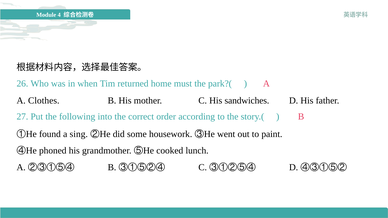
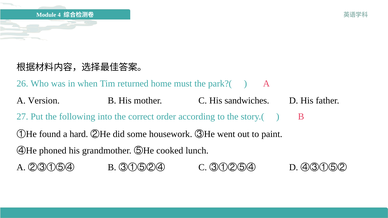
Clothes: Clothes -> Version (44, 101)
sing: sing -> hard (79, 134)
